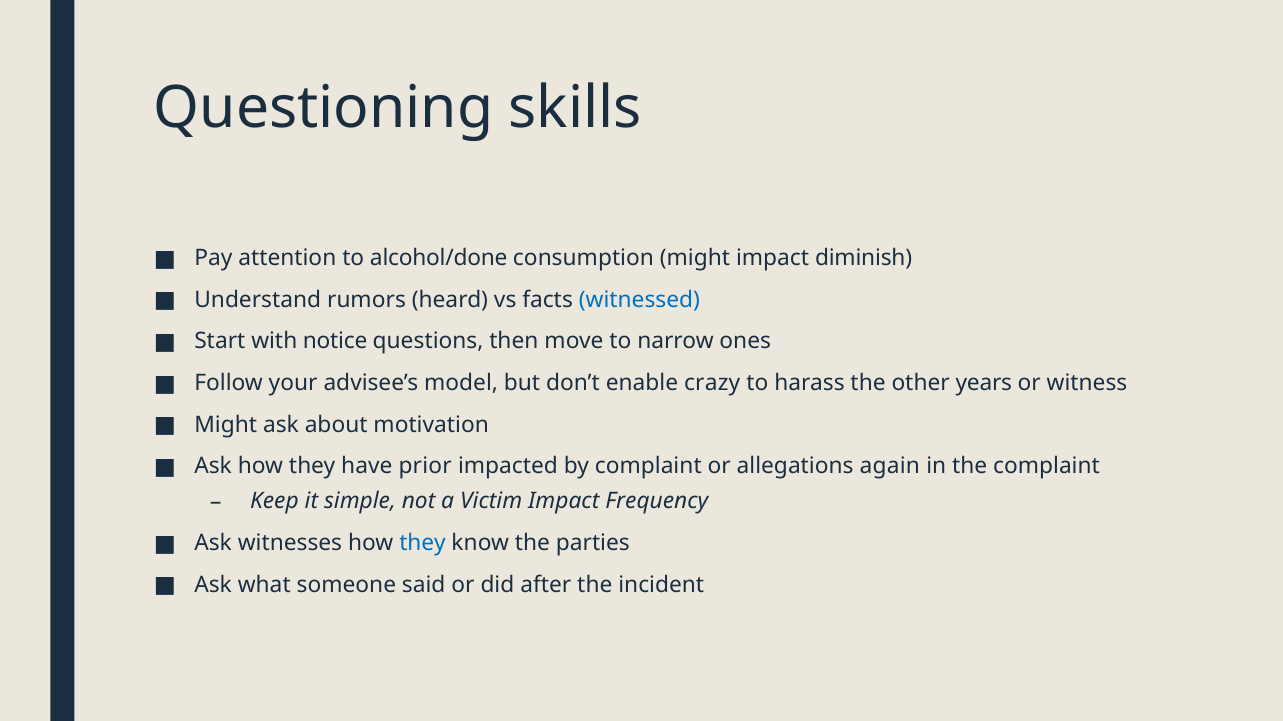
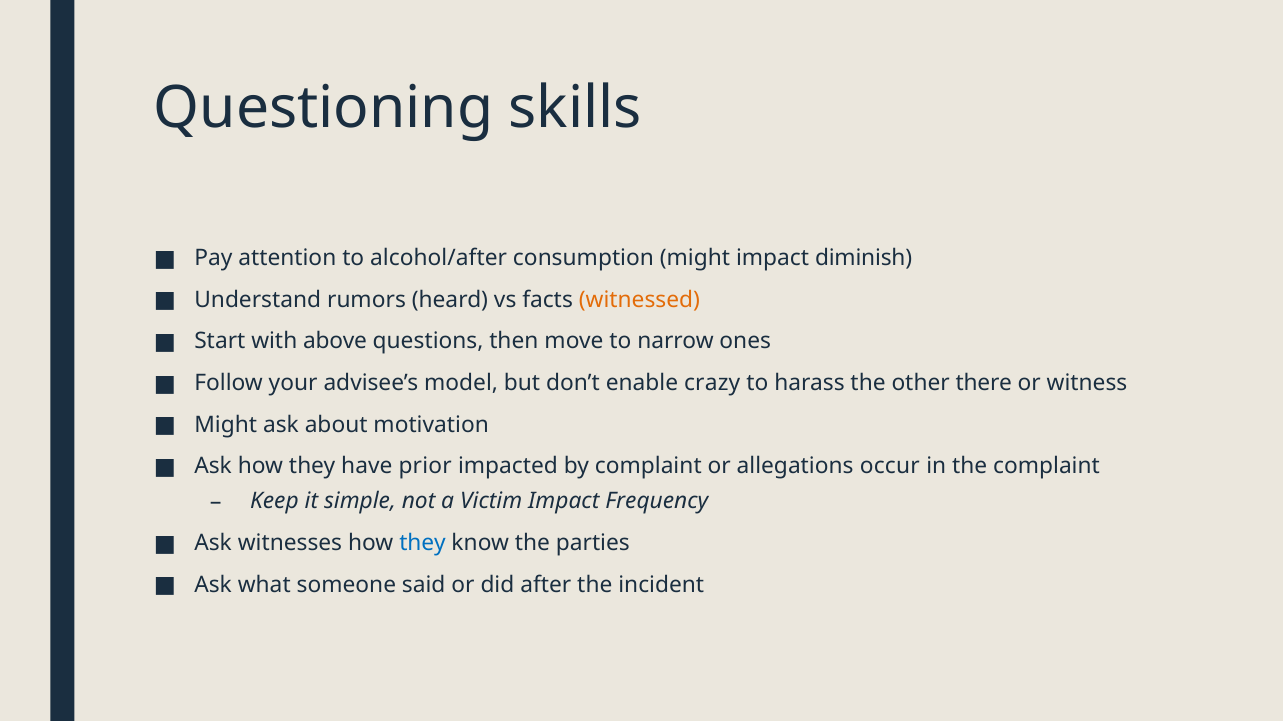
alcohol/done: alcohol/done -> alcohol/after (439, 258)
witnessed colour: blue -> orange (639, 300)
notice: notice -> above (335, 342)
years: years -> there (984, 383)
again: again -> occur (890, 467)
